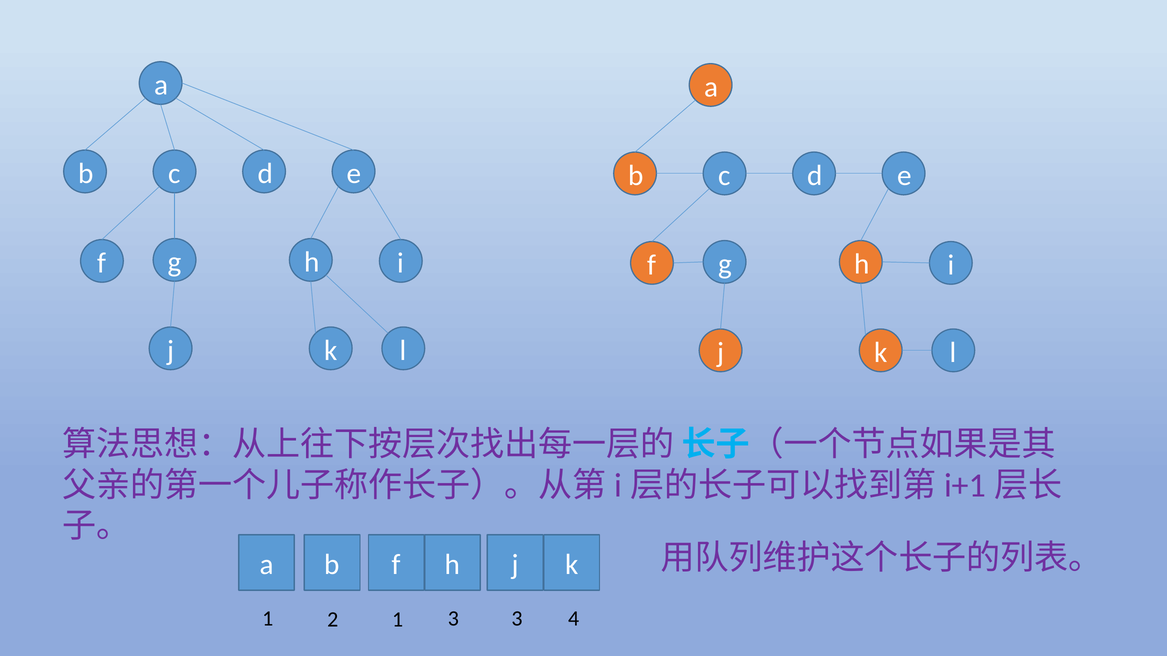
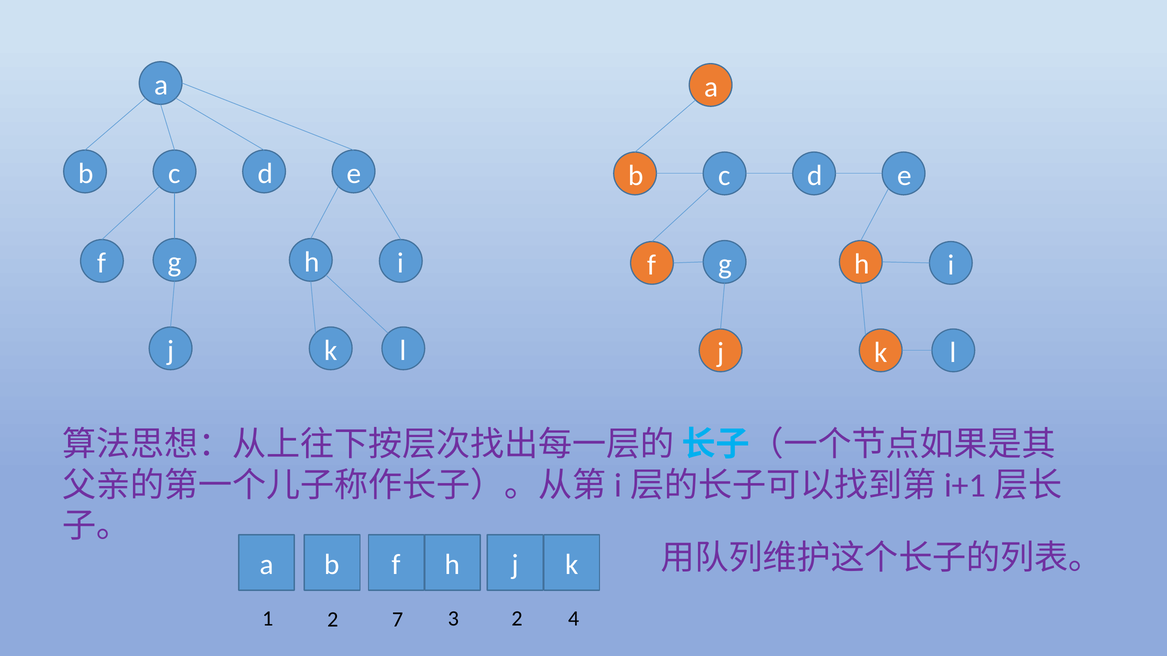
2 1: 1 -> 7 (398, 620)
3 3: 3 -> 2 (517, 619)
